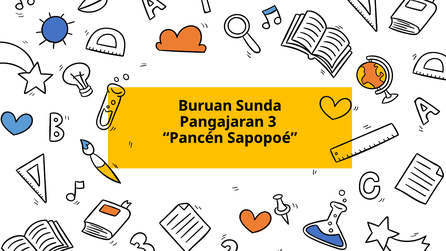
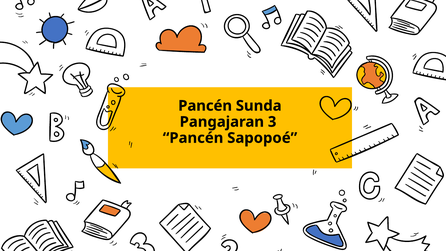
Buruan: Buruan -> Pancén (205, 106)
